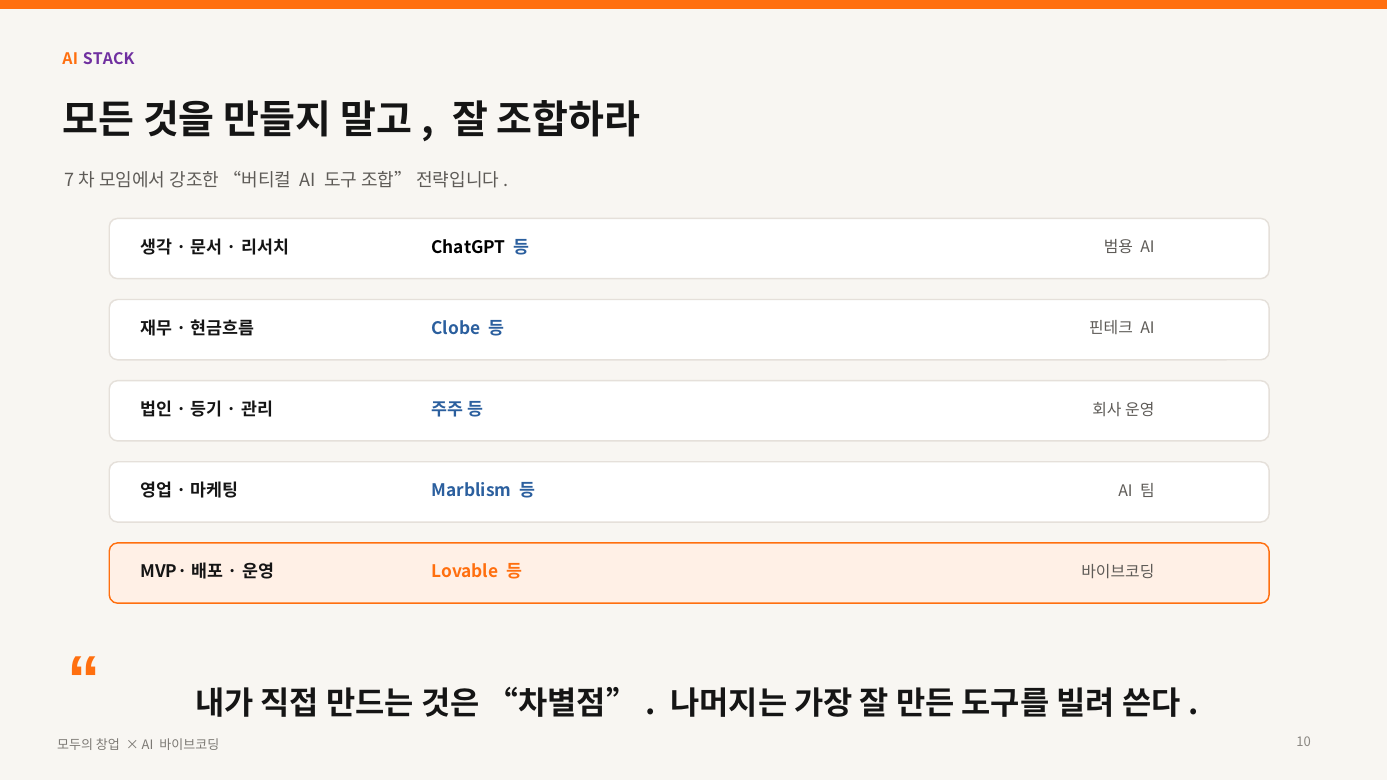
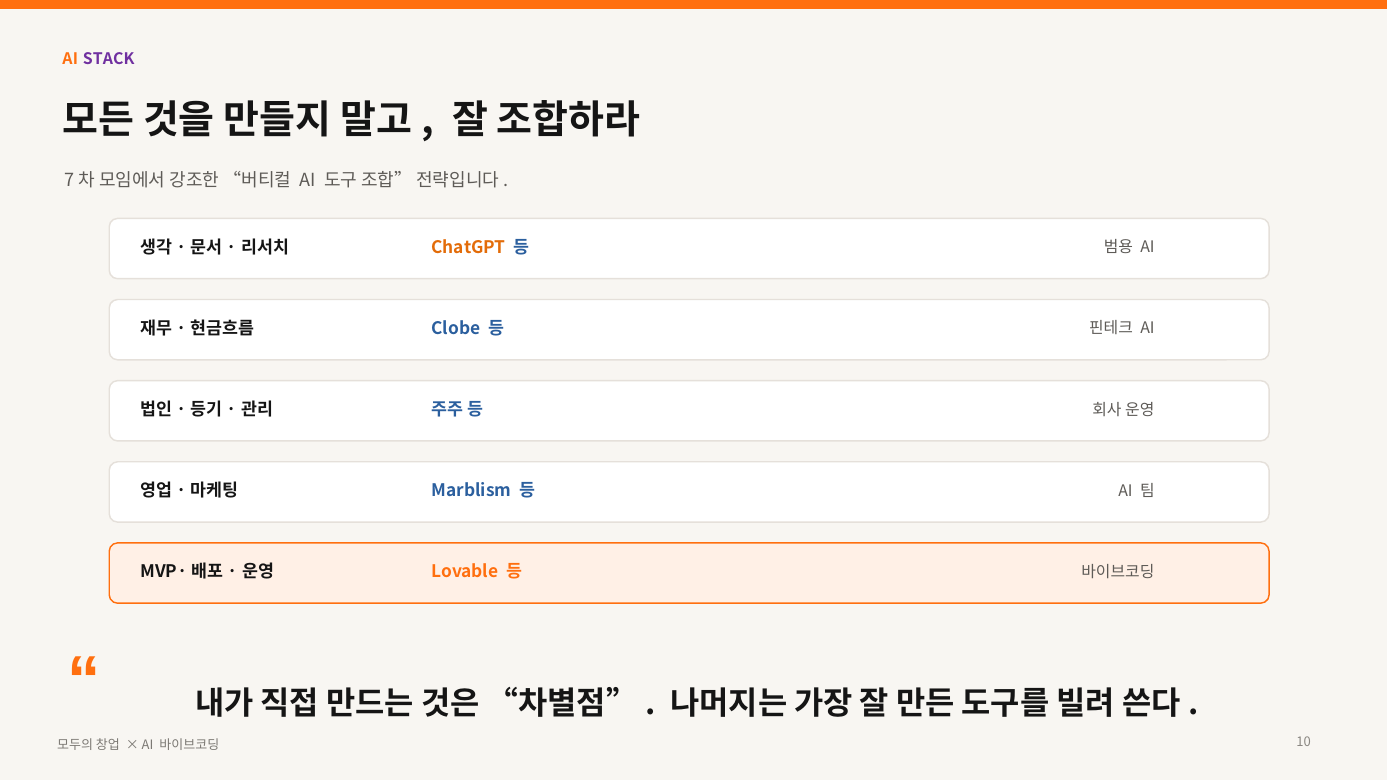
ChatGPT colour: black -> orange (469, 248)
